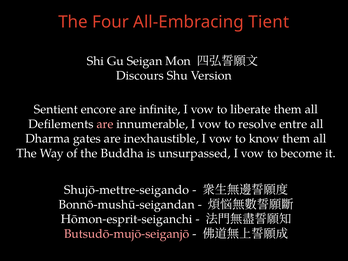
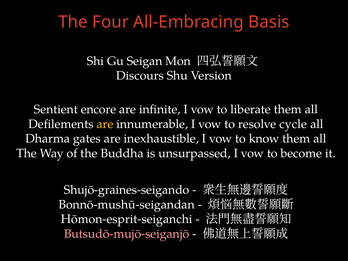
Tient: Tient -> Basis (269, 22)
are colour: pink -> yellow (105, 124)
entre: entre -> cycle (293, 124)
Shujō-mettre-seigando: Shujō-mettre-seigando -> Shujō-graines-seigando (127, 190)
